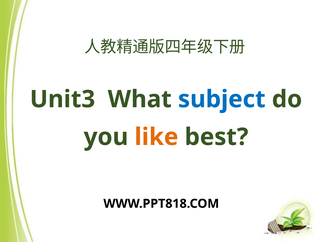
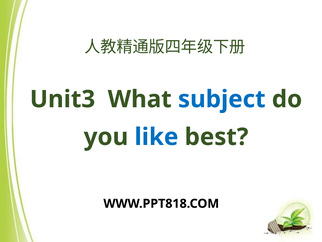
like colour: orange -> blue (156, 137)
